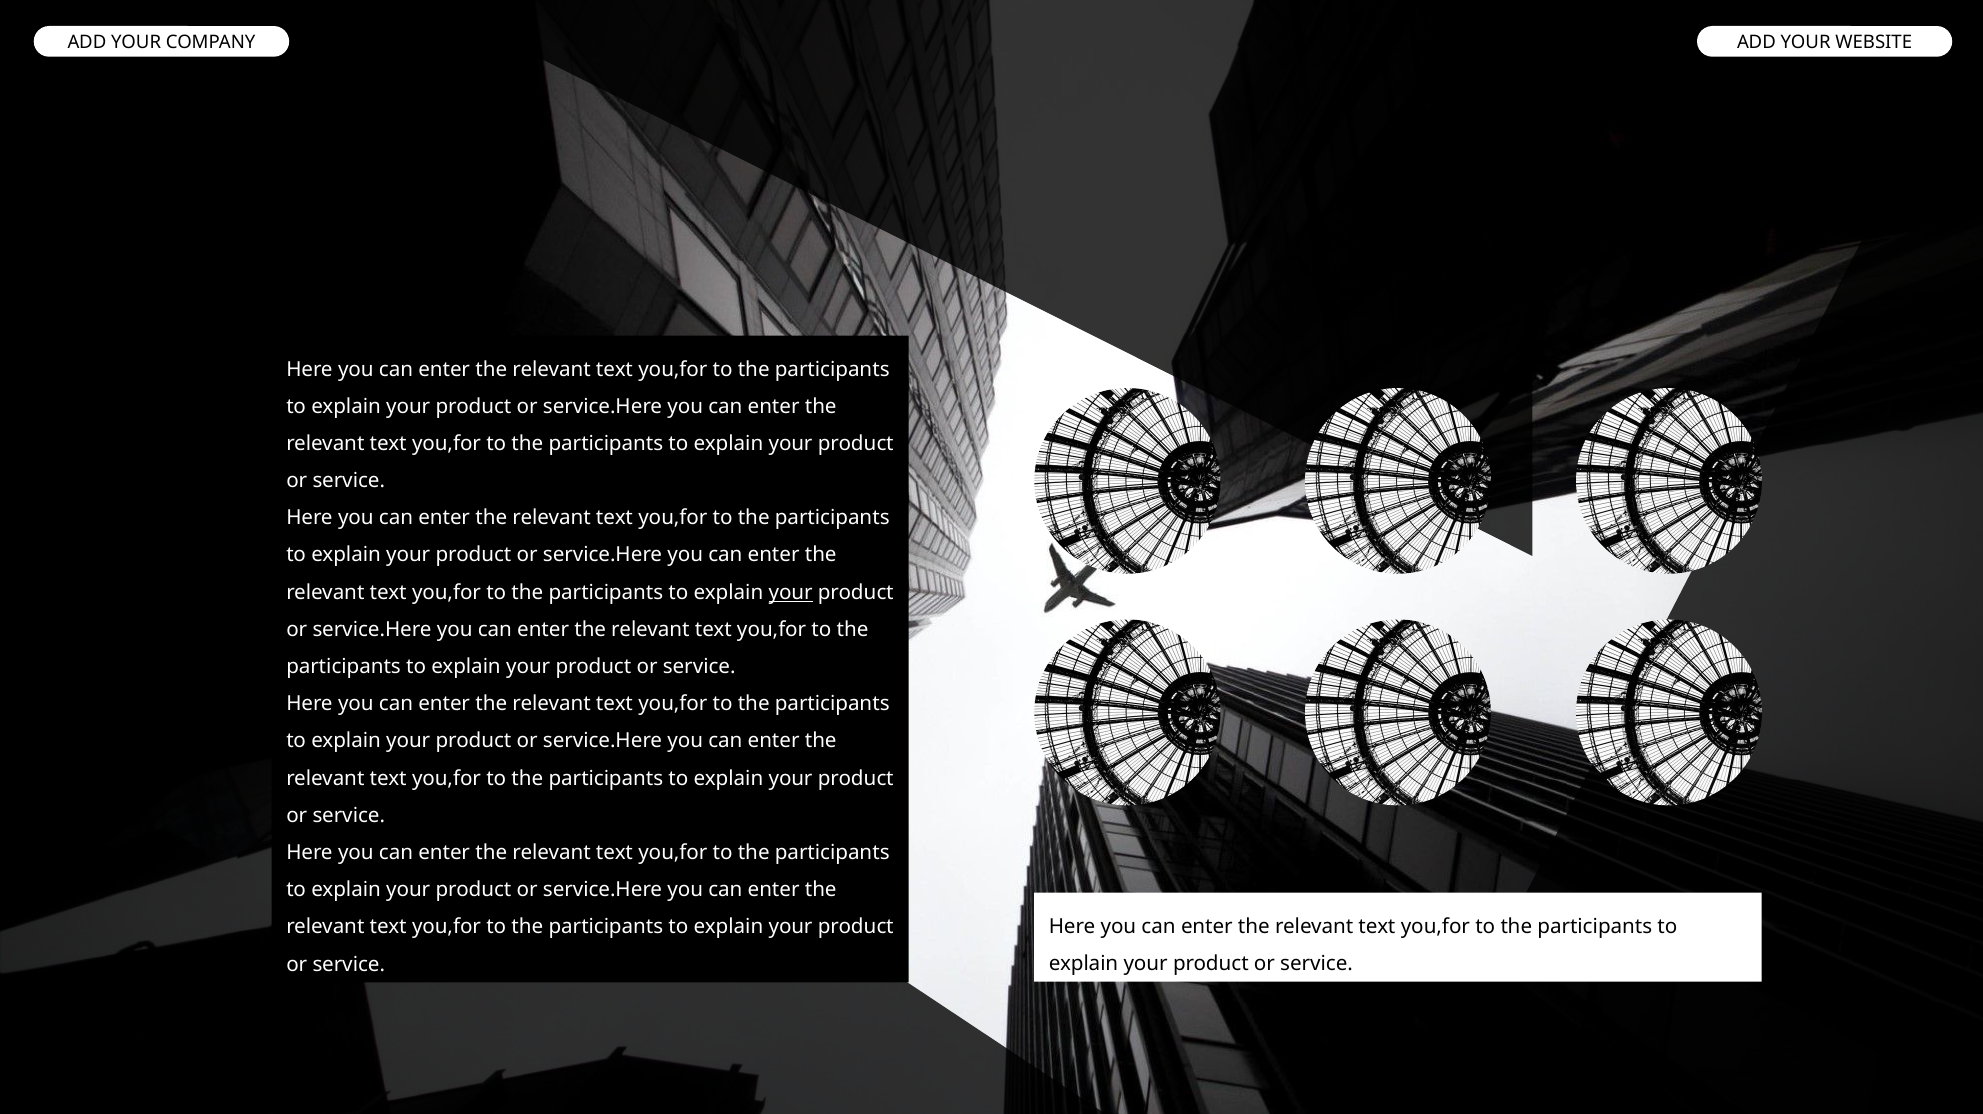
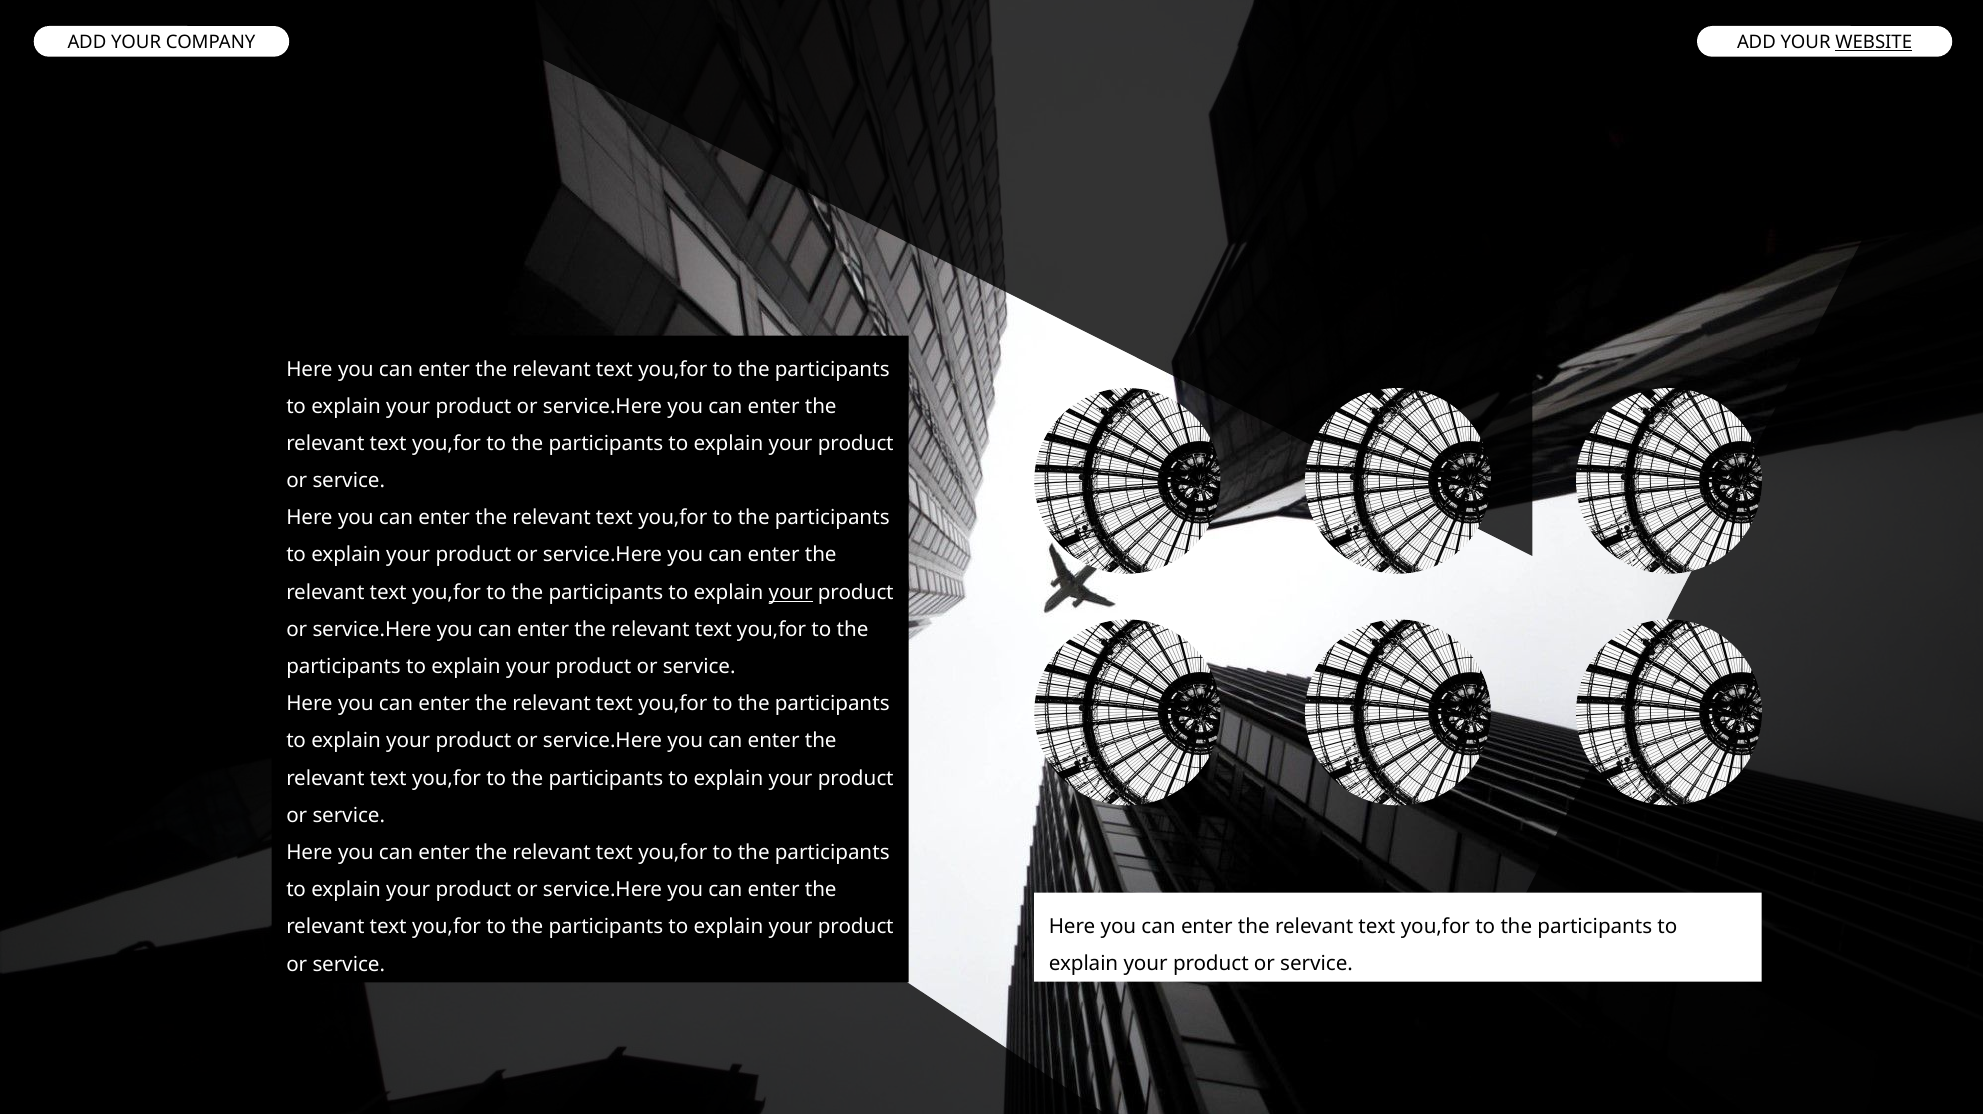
WEBSITE underline: none -> present (1874, 43)
